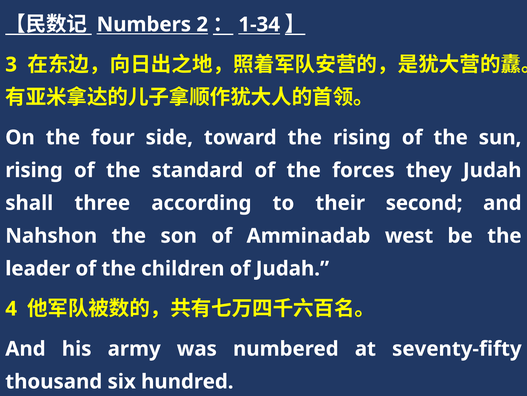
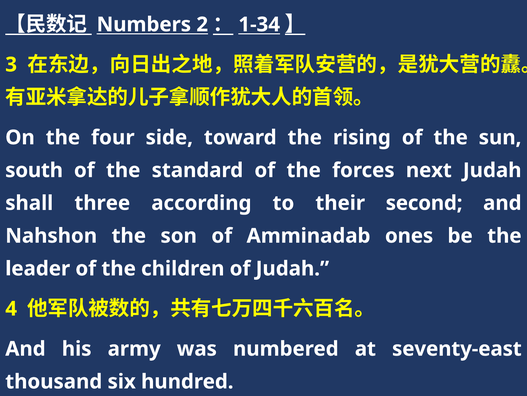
rising: rising -> south (34, 170)
they: they -> next (429, 170)
west: west -> ones (409, 235)
seventy-fifty: seventy-fifty -> seventy-east (457, 348)
